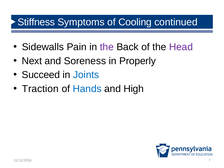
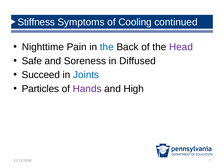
Sidewalls: Sidewalls -> Nighttime (43, 47)
the colour: purple -> blue (107, 47)
Next: Next -> Safe (32, 61)
Properly: Properly -> Diffused (138, 61)
Traction: Traction -> Particles (40, 89)
Hands colour: blue -> purple (87, 89)
